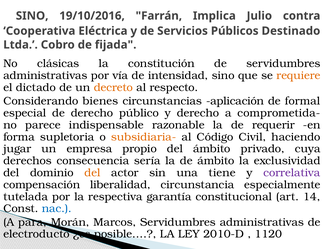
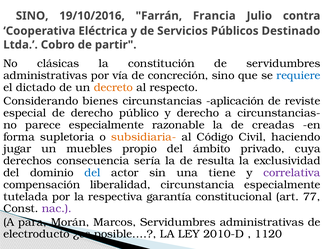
Implica: Implica -> Francia (214, 16)
fijada: fijada -> partir (116, 45)
intensidad: intensidad -> concreción (178, 75)
requiere colour: orange -> blue (298, 75)
formal: formal -> reviste (303, 101)
comprometida-: comprometida- -> circunstancias- (279, 113)
parece indispensable: indispensable -> especialmente (106, 125)
requerir: requerir -> creadas (273, 125)
empresa: empresa -> muebles (89, 149)
de ámbito: ámbito -> resulta (216, 161)
del colour: orange -> blue (92, 173)
14: 14 -> 77 (312, 197)
nac colour: blue -> purple (57, 209)
